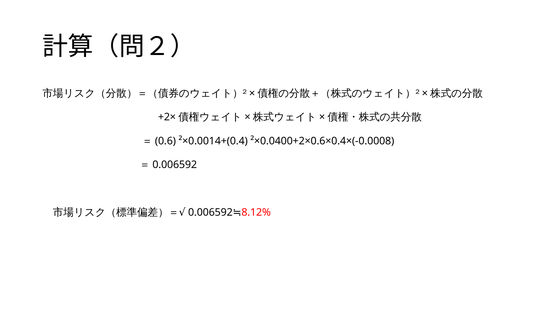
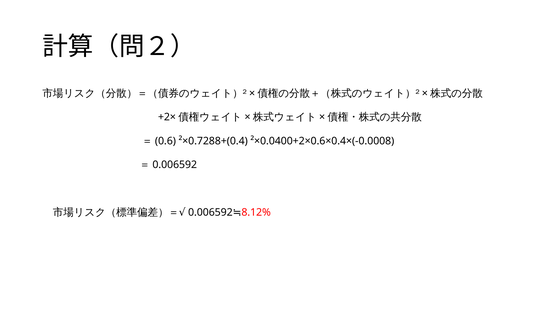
²×0.0014+(0.4: ²×0.0014+(0.4 -> ²×0.7288+(0.4 (213, 141)
